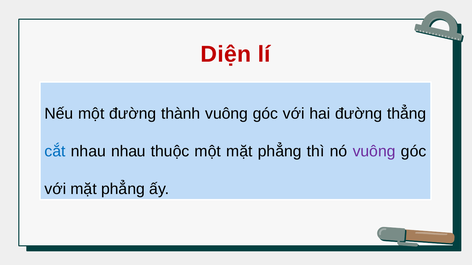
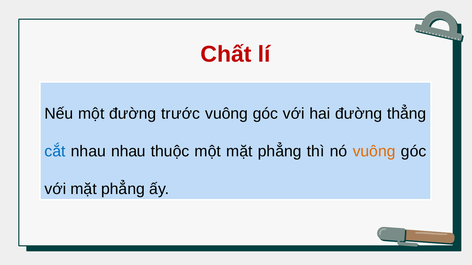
Diện: Diện -> Chất (226, 54)
thành: thành -> trước (181, 114)
vuông colour: purple -> orange (374, 152)
